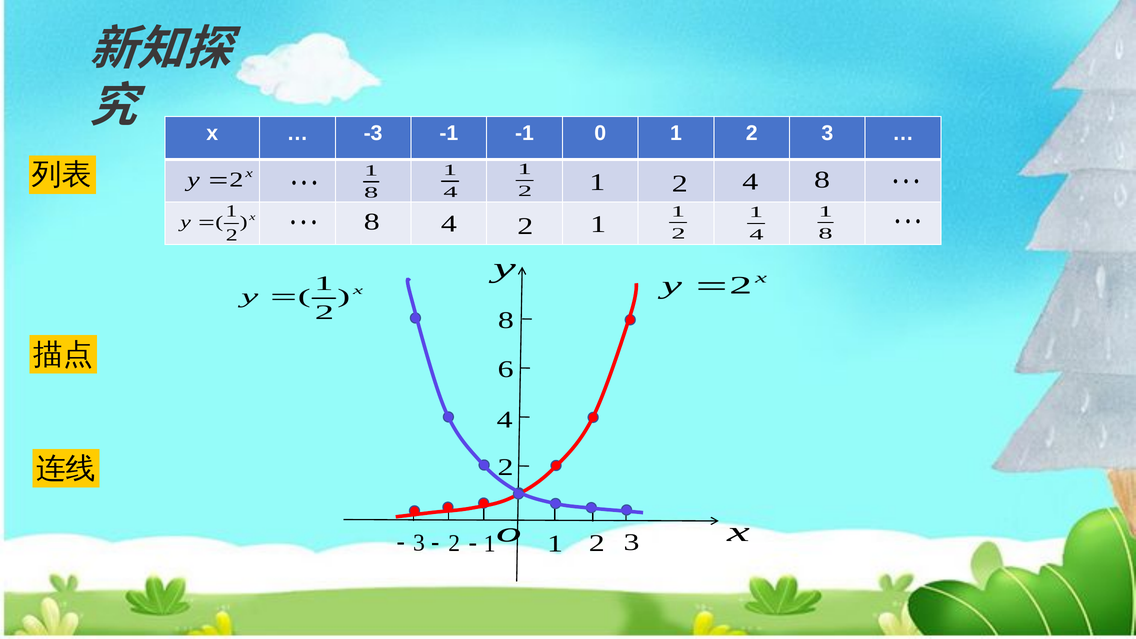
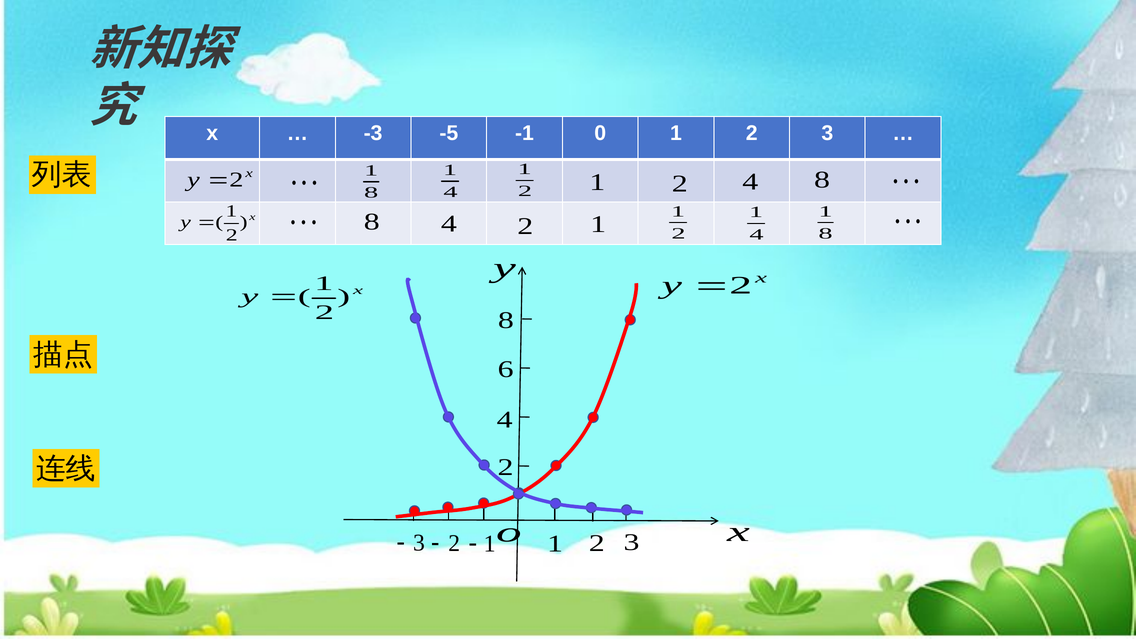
-3 -1: -1 -> -5 (449, 133)
